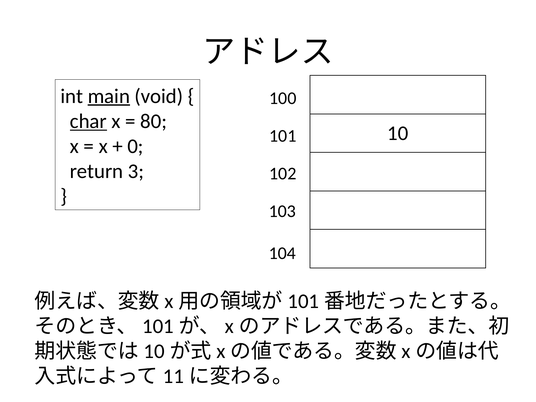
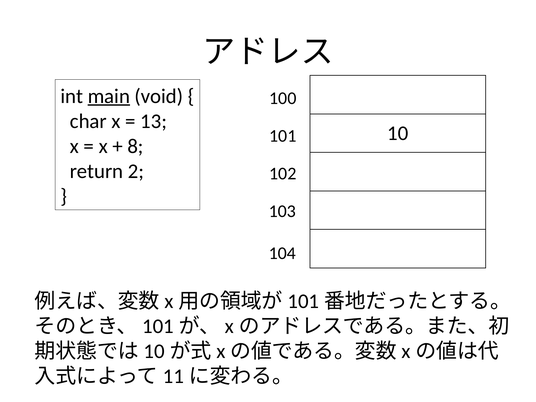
char underline: present -> none (88, 121)
80: 80 -> 13 (154, 121)
0: 0 -> 8 (135, 146)
3: 3 -> 2 (136, 171)
